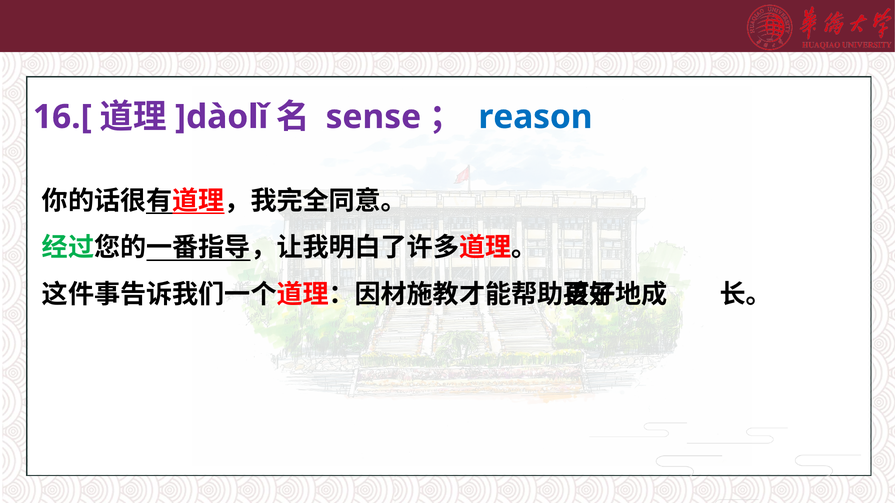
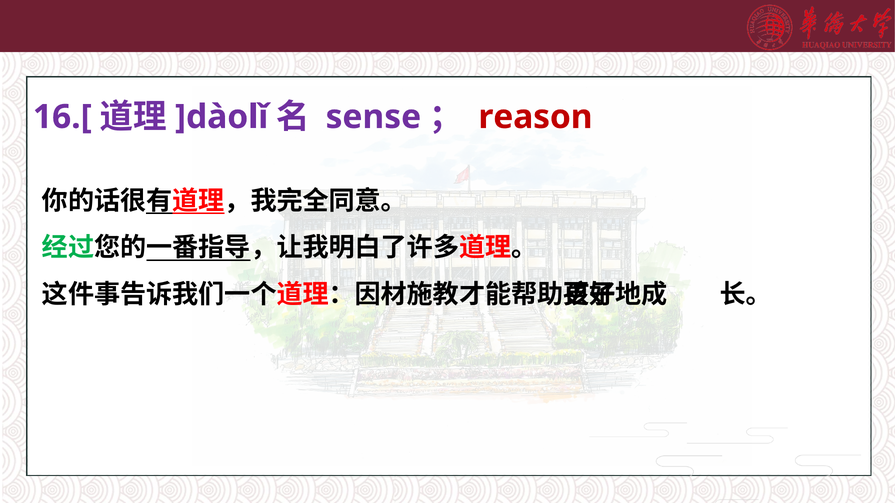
reason colour: blue -> red (535, 117)
